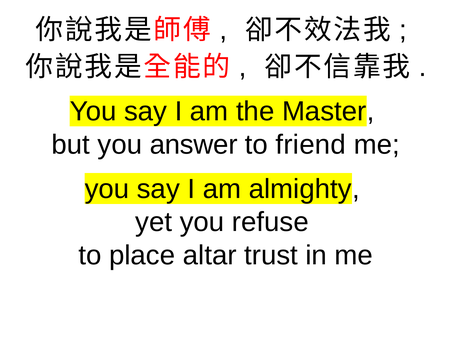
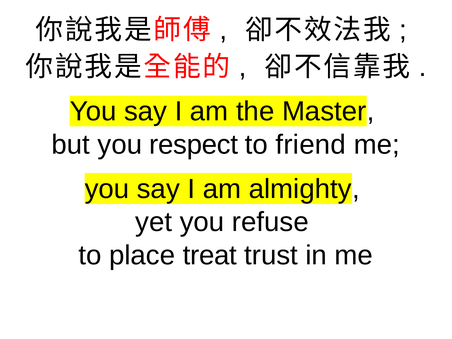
answer: answer -> respect (194, 145)
altar: altar -> treat (210, 255)
